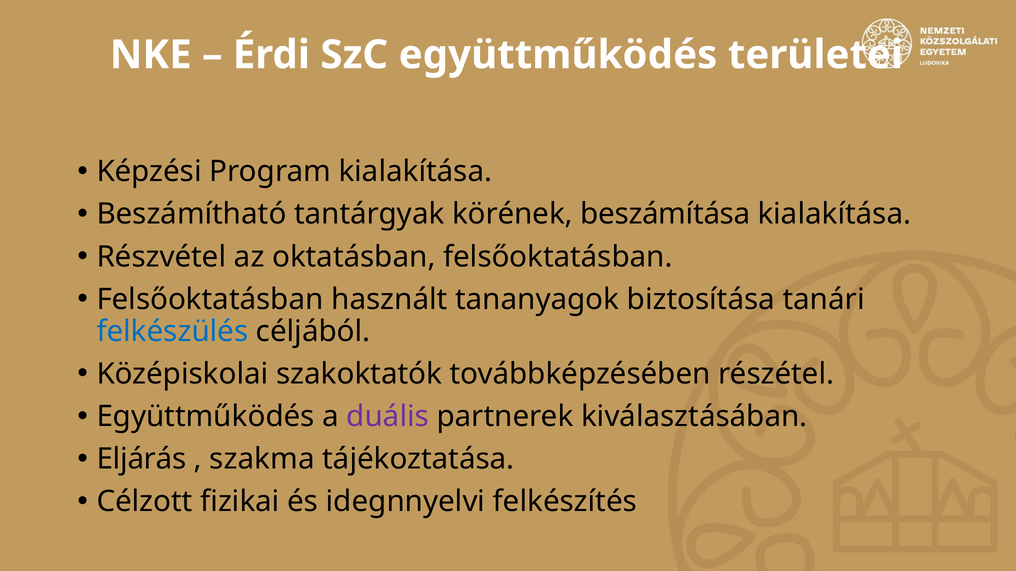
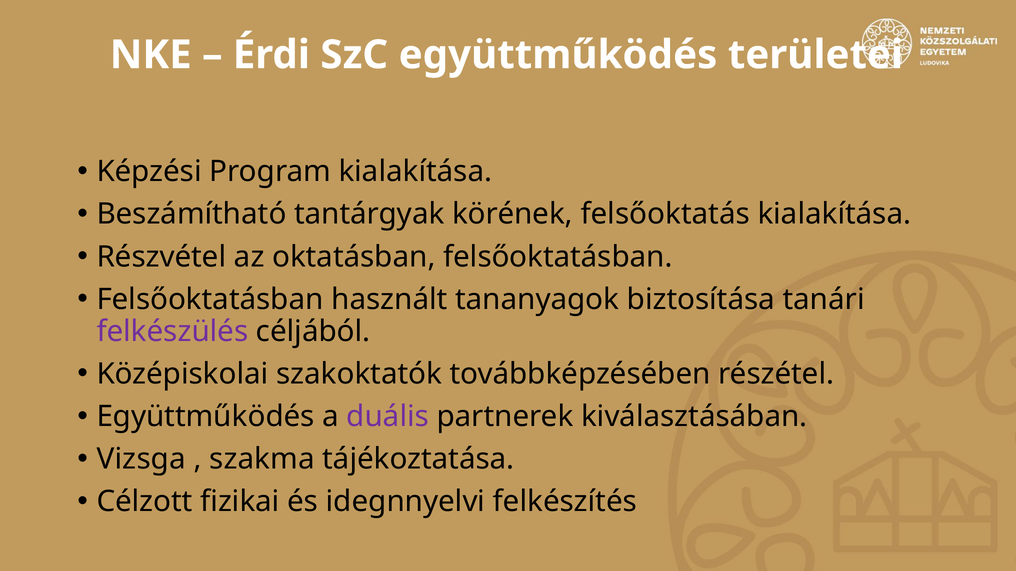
beszámítása: beszámítása -> felsőoktatás (665, 214)
felkészülés colour: blue -> purple (172, 332)
Eljárás: Eljárás -> Vizsga (141, 459)
